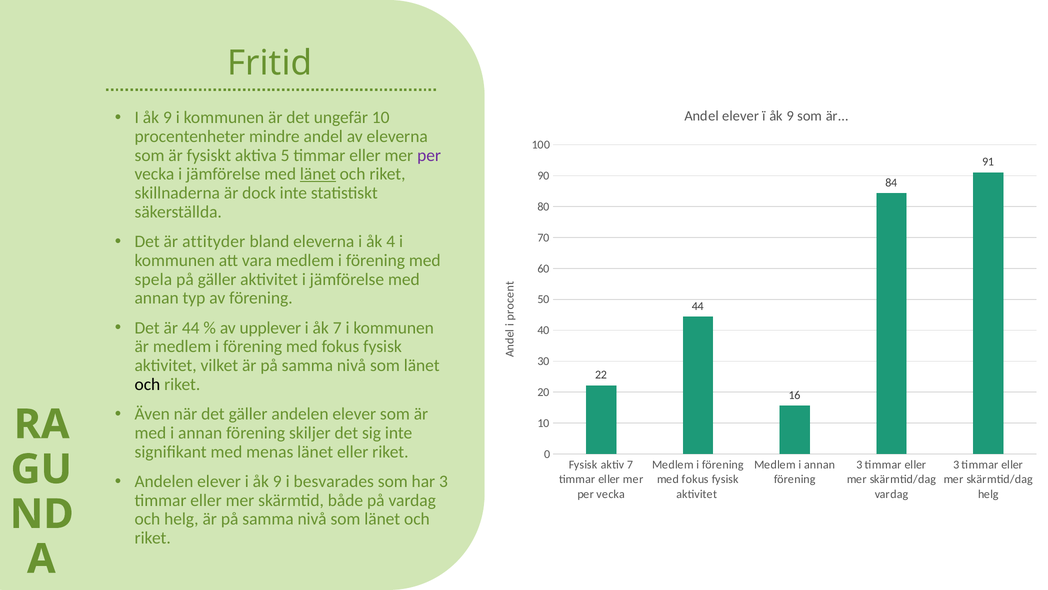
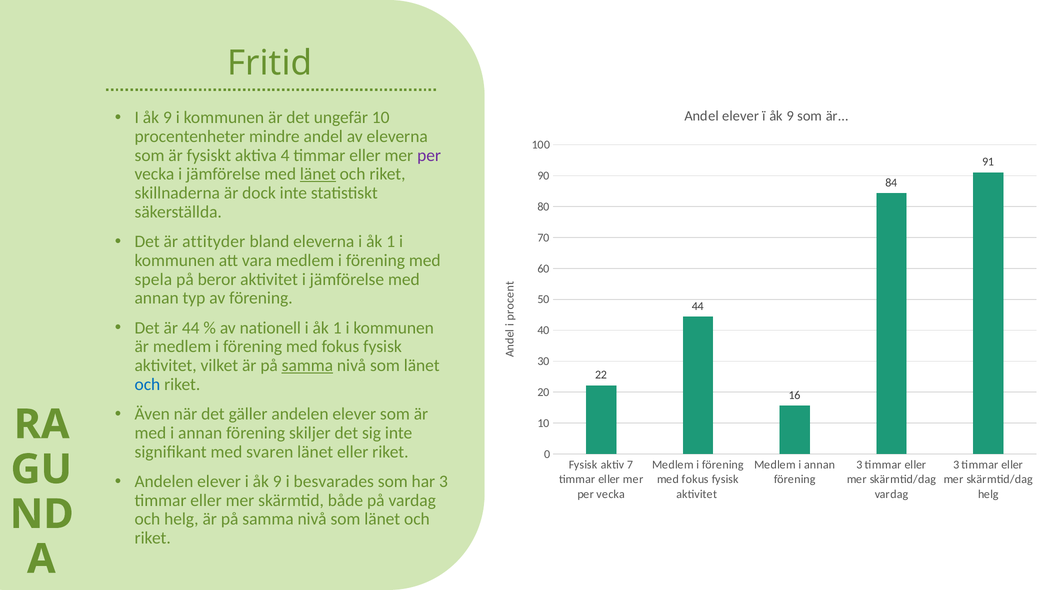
5: 5 -> 4 (285, 155)
eleverna i åk 4: 4 -> 1 (391, 241)
på gäller: gäller -> beror (217, 279)
upplever: upplever -> nationell (270, 328)
7: 7 -> 1 (337, 328)
samma underline: none -> present (307, 365)
och colour: black -> blue (147, 384)
menas: menas -> svaren (270, 451)
